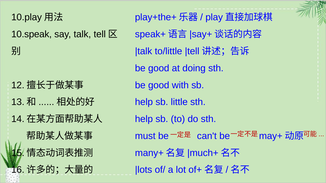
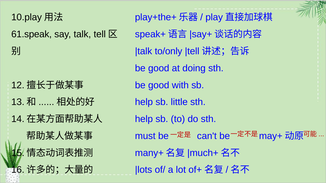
10.speak: 10.speak -> 61.speak (32, 34)
to/little: to/little -> to/only (169, 51)
